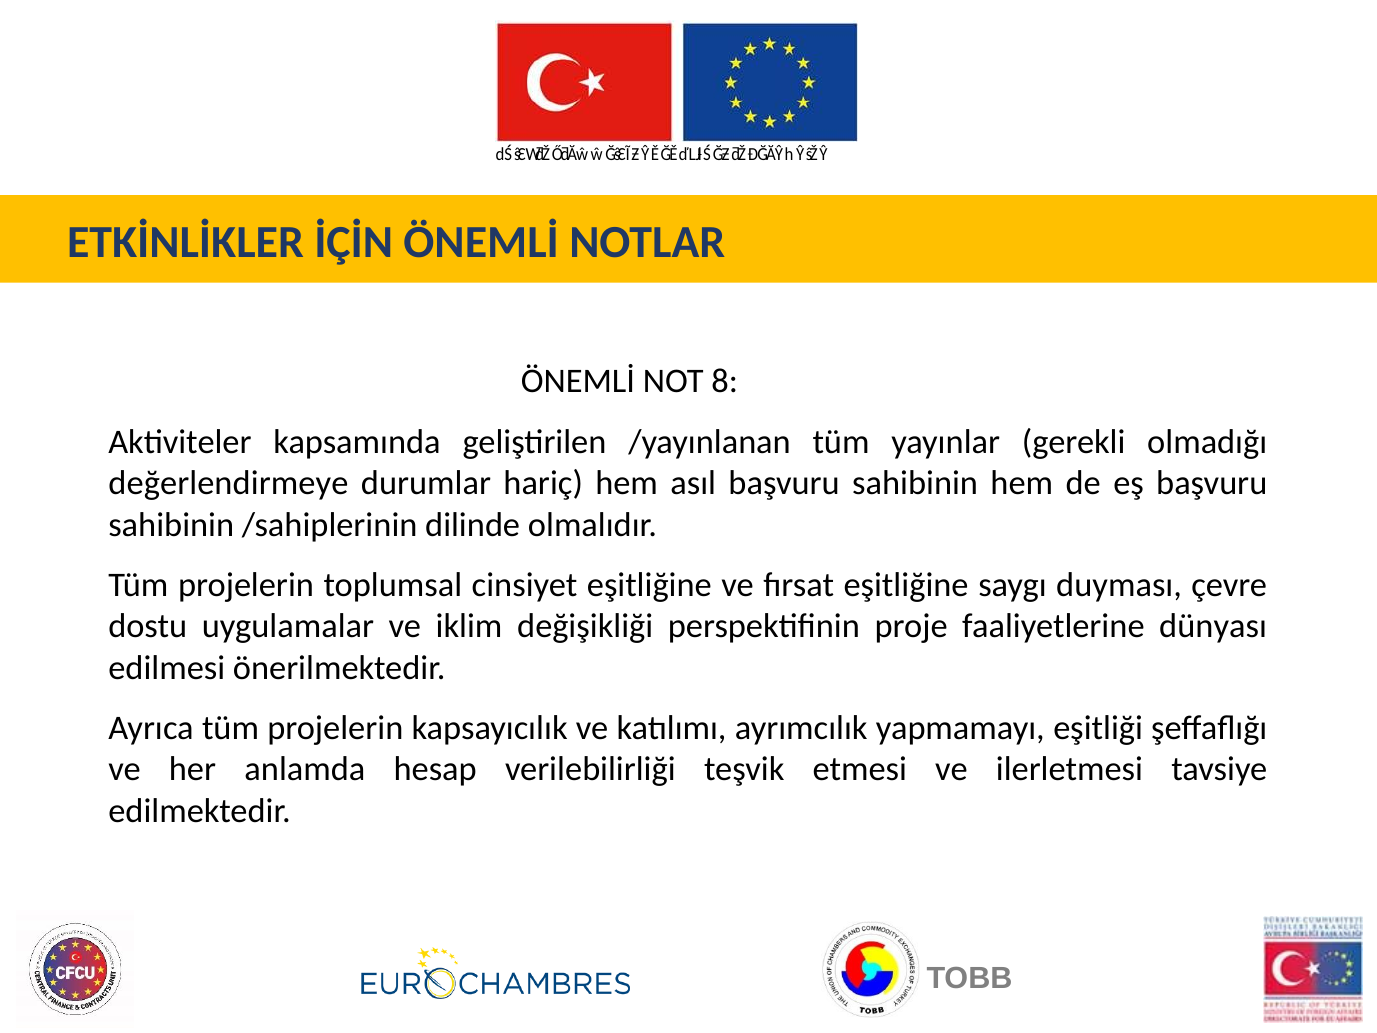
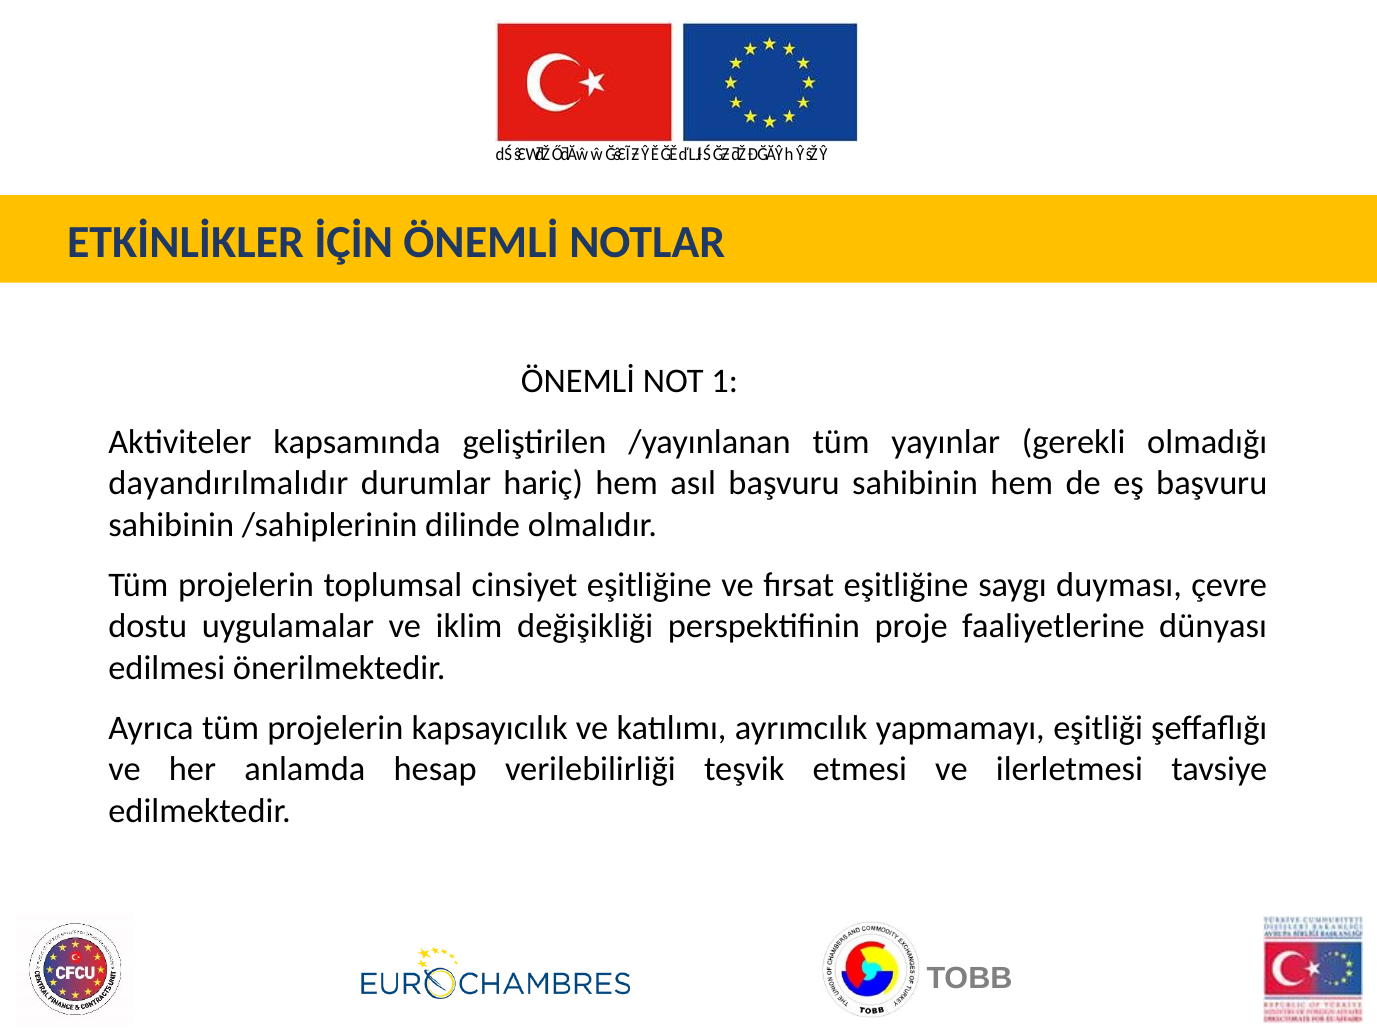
8: 8 -> 1 (725, 382)
değerlendirmeye: değerlendirmeye -> dayandırılmalıdır (228, 483)
